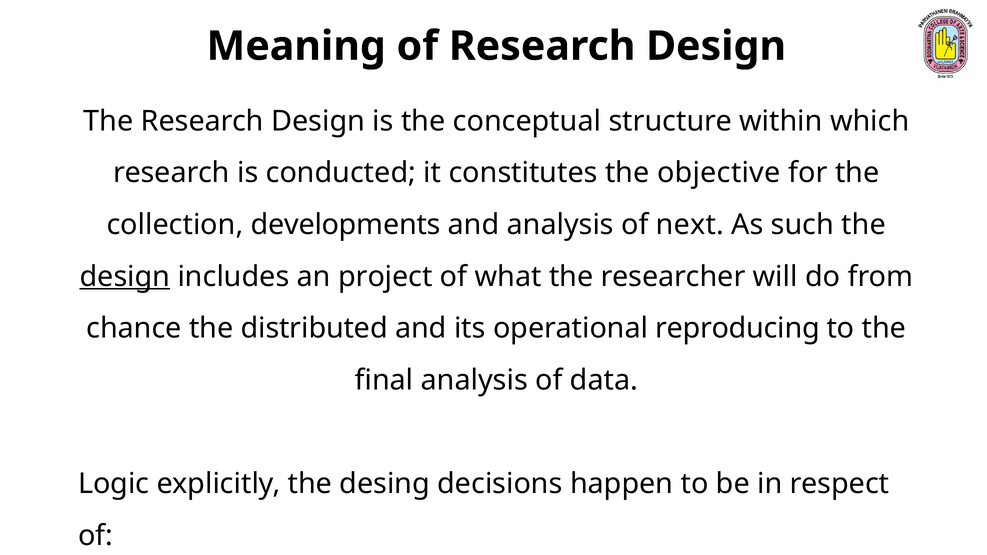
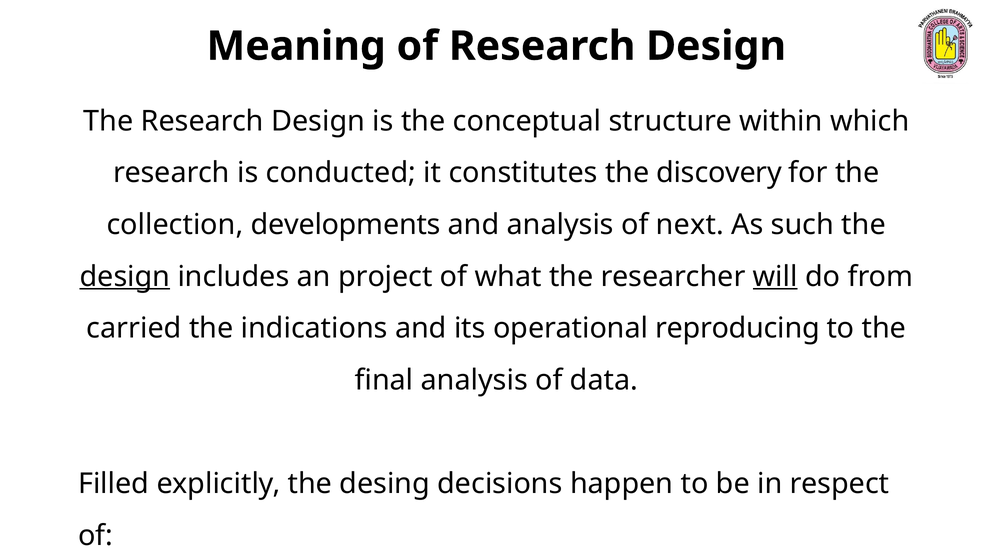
objective: objective -> discovery (719, 173)
will underline: none -> present (775, 277)
chance: chance -> carried (134, 328)
distributed: distributed -> indications (314, 328)
Logic: Logic -> Filled (114, 484)
